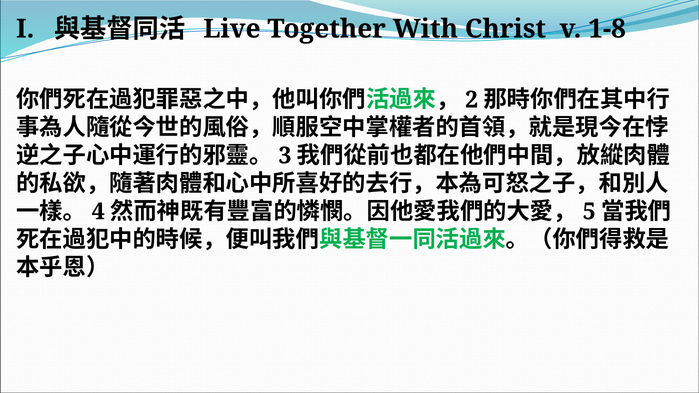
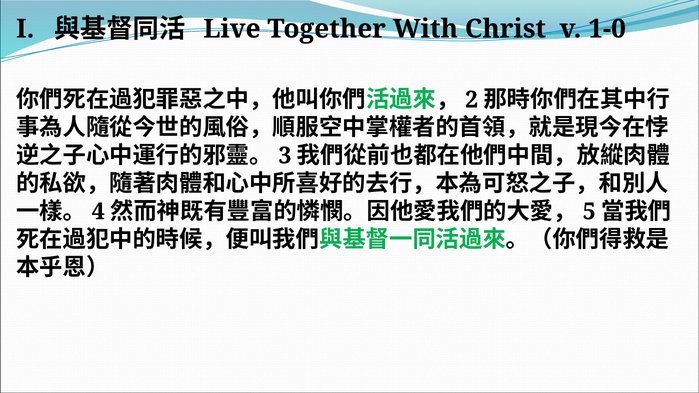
1-8: 1-8 -> 1-0 (607, 29)
